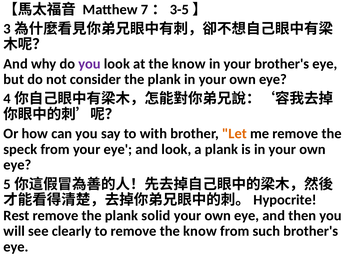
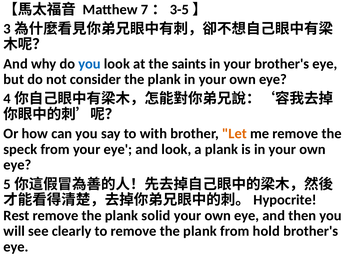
you colour: purple -> blue (90, 64)
at the know: know -> saints (189, 64)
to remove the know: know -> plank (200, 231)
such: such -> hold (266, 231)
